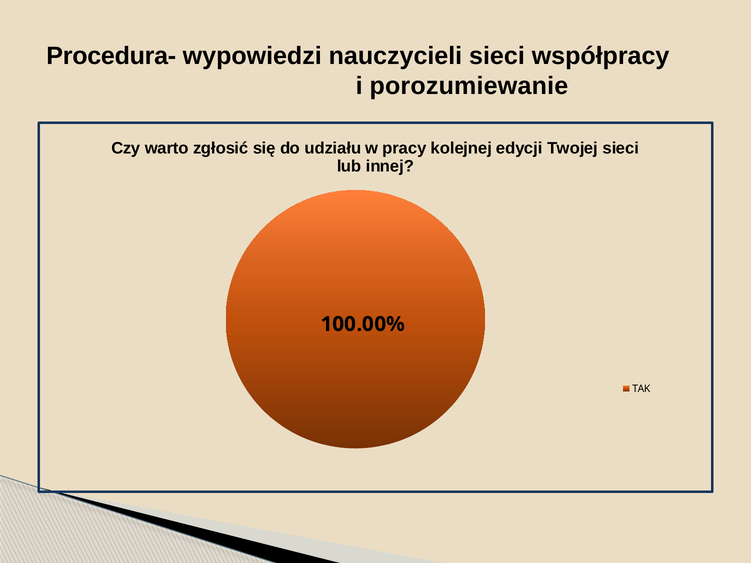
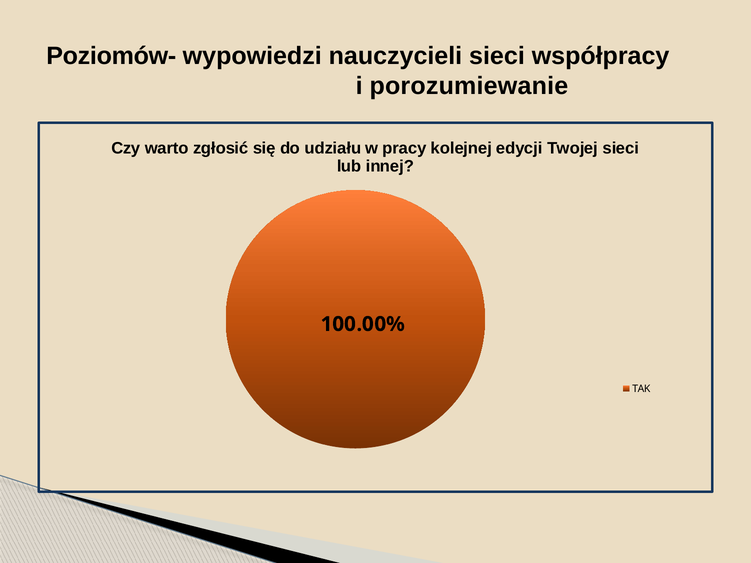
Procedura-: Procedura- -> Poziomów- (111, 56)
